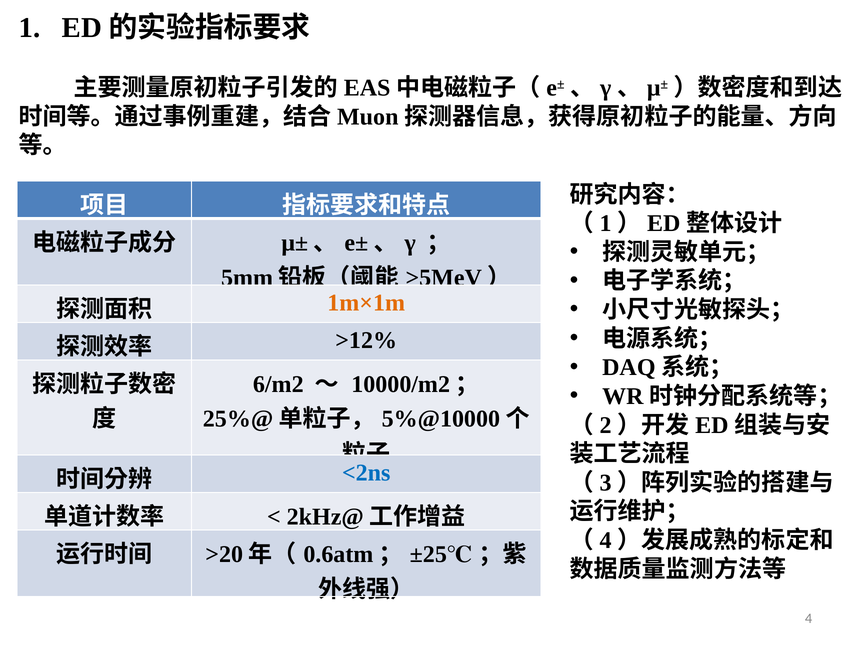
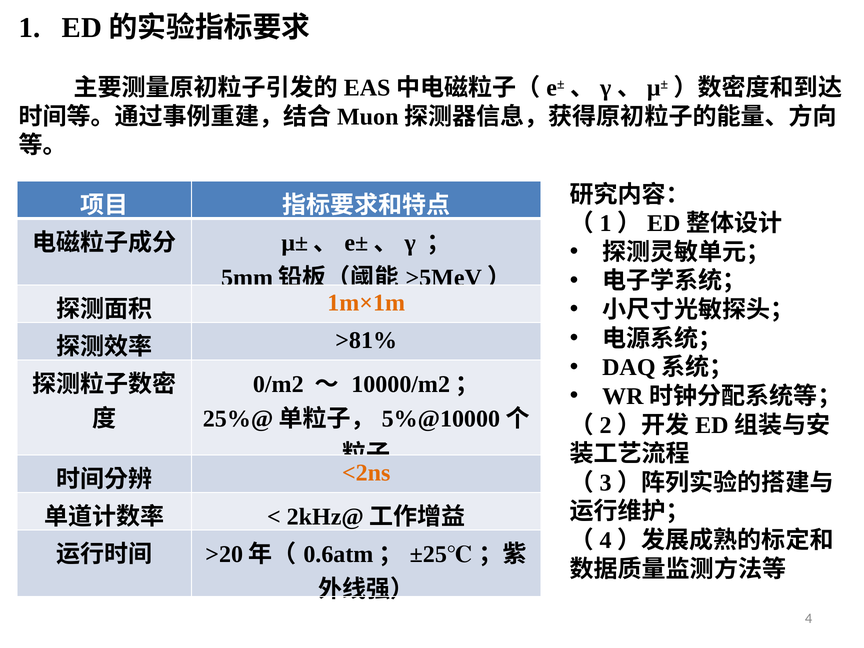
>12%: >12% -> >81% (366, 340)
6/m2: 6/m2 -> 0/m2 (278, 384)
<2ns colour: blue -> orange (366, 473)
